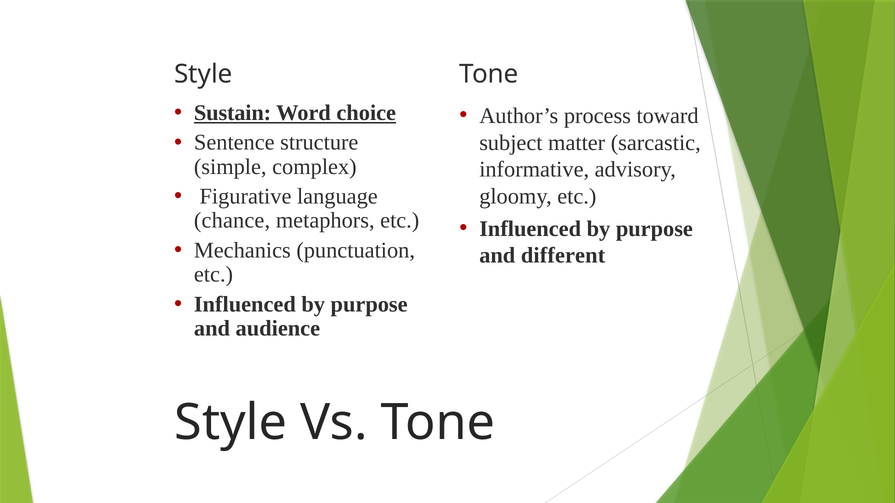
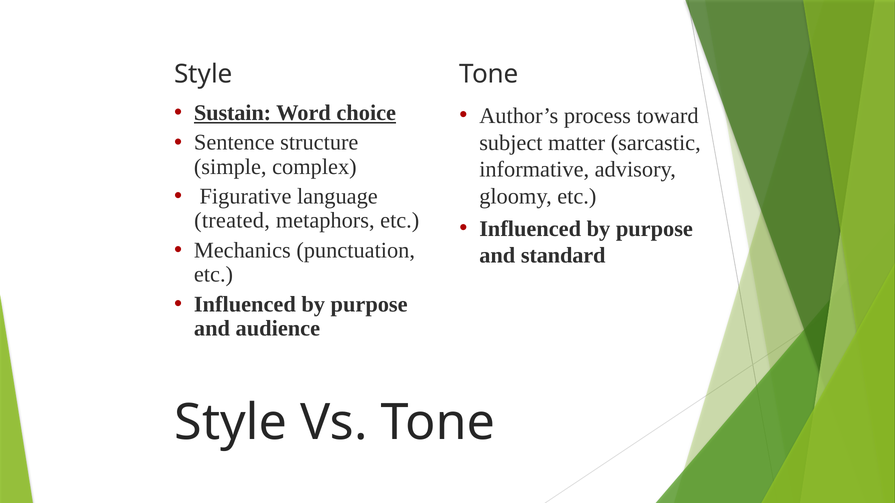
chance: chance -> treated (232, 221)
different: different -> standard (563, 256)
